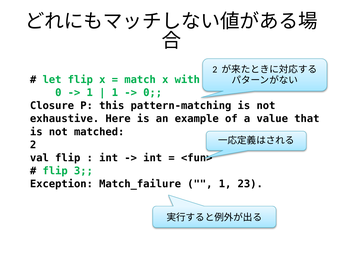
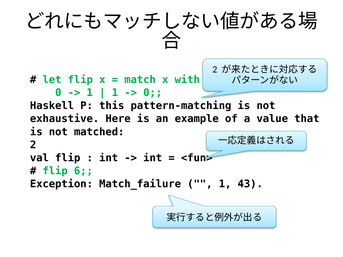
Closure: Closure -> Haskell (52, 106)
3: 3 -> 6 (83, 171)
23: 23 -> 43 (250, 184)
